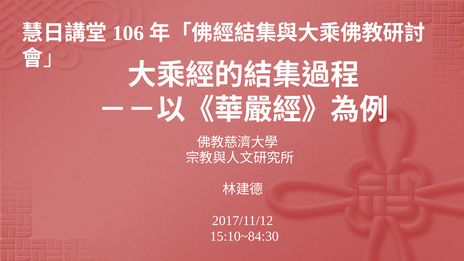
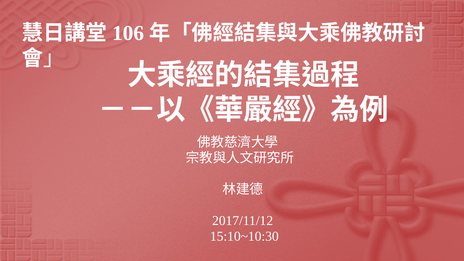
15:10~84:30: 15:10~84:30 -> 15:10~10:30 (244, 236)
